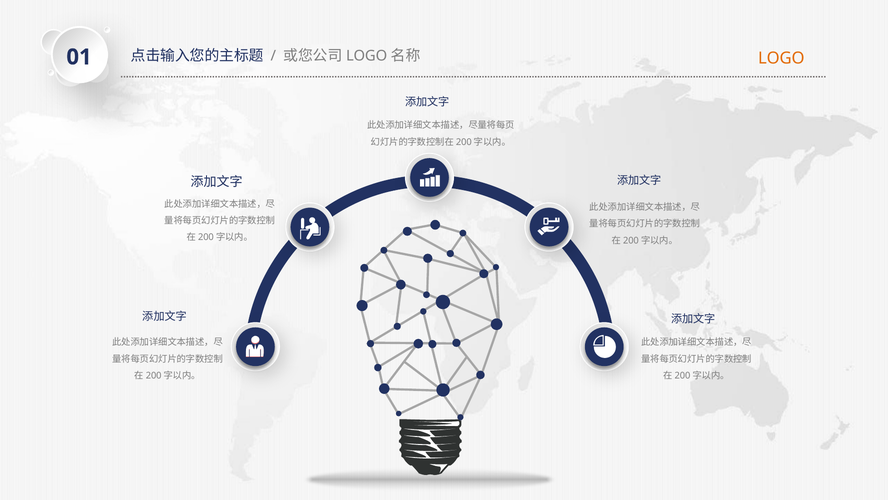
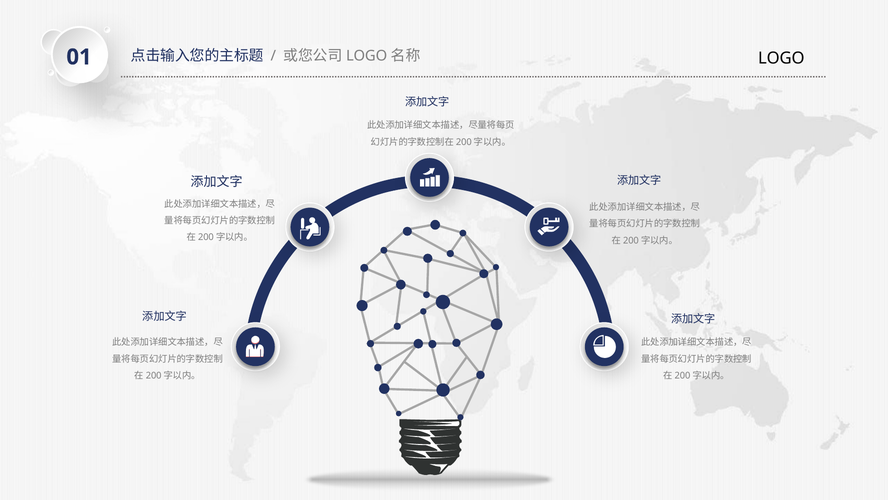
LOGO colour: orange -> black (781, 58)
